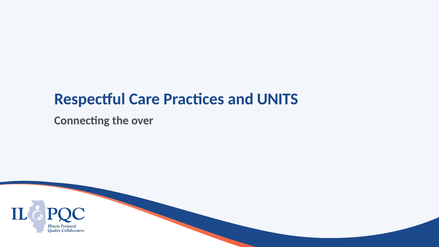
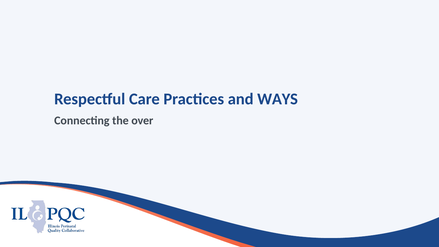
UNITS: UNITS -> WAYS (278, 99)
